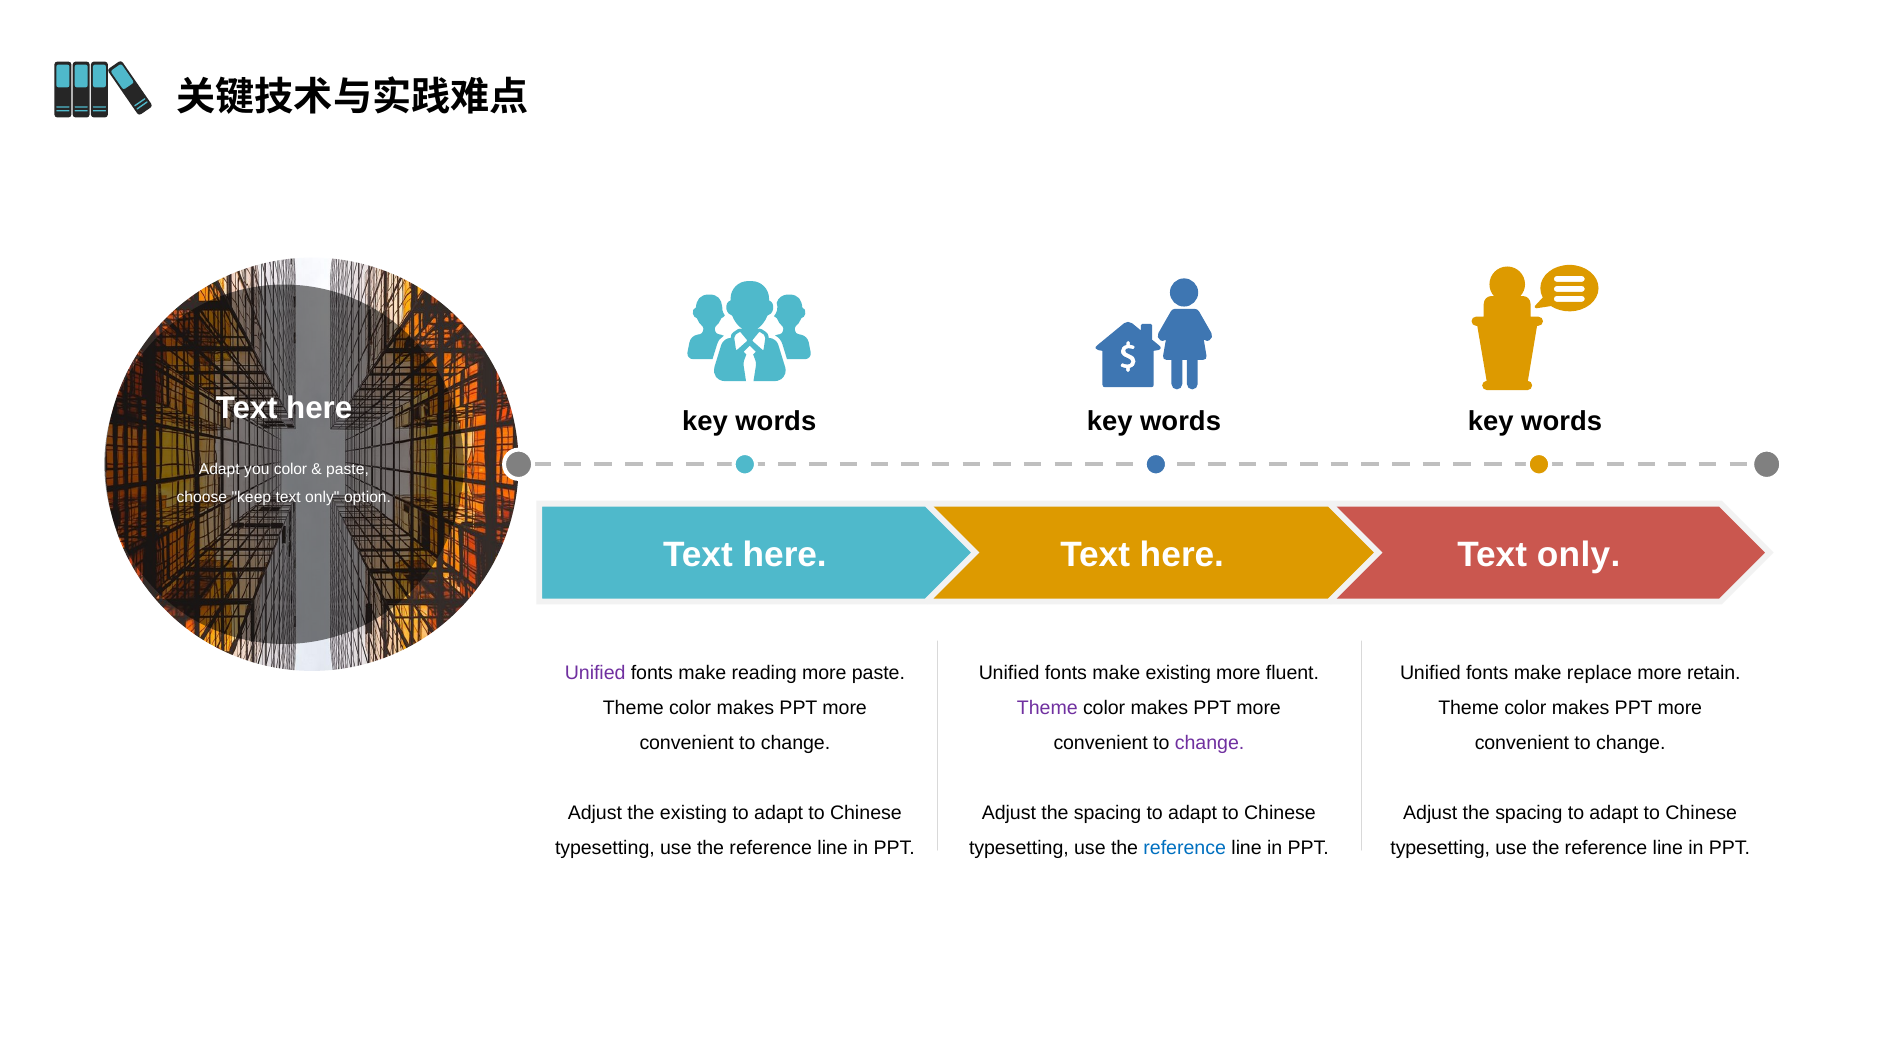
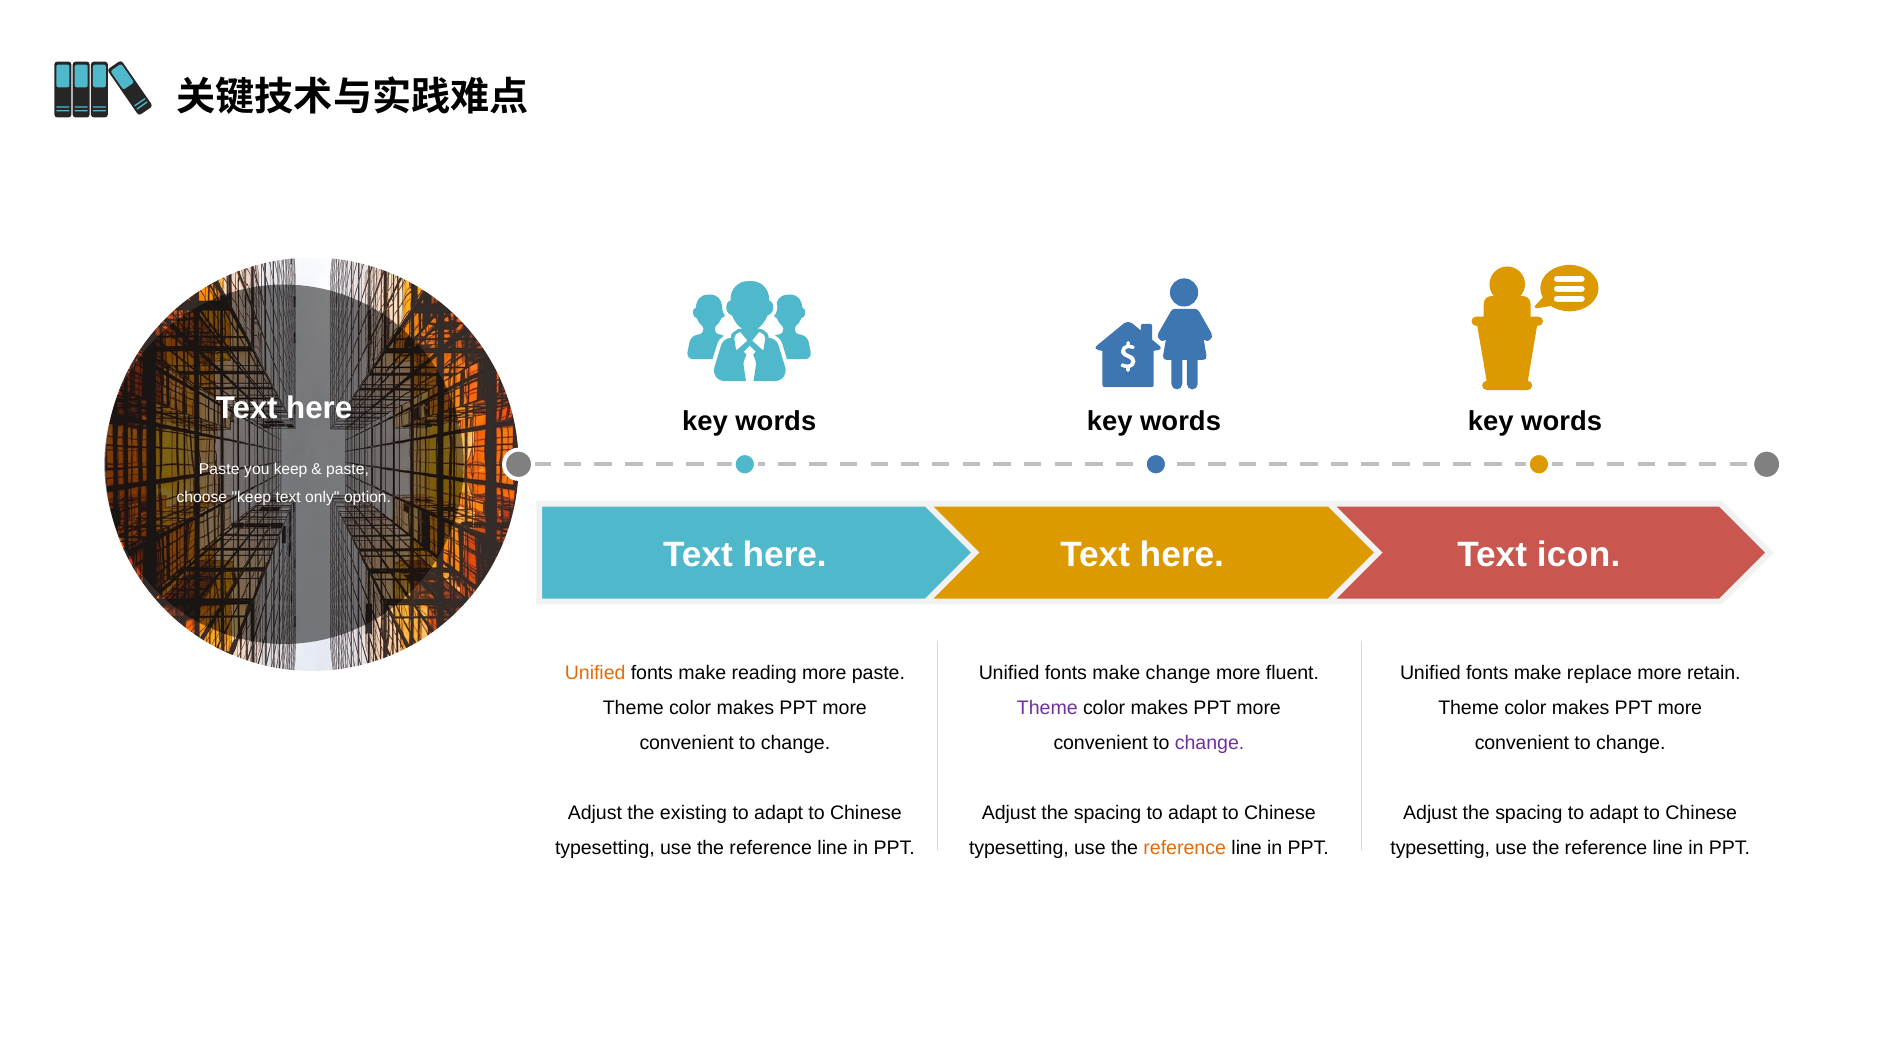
Adapt: Adapt -> Paste (219, 469)
you color: color -> keep (291, 469)
only: only -> icon (1579, 555)
Unified colour: purple -> orange (595, 673)
make existing: existing -> change (1178, 673)
reference colour: blue -> orange (1185, 848)
